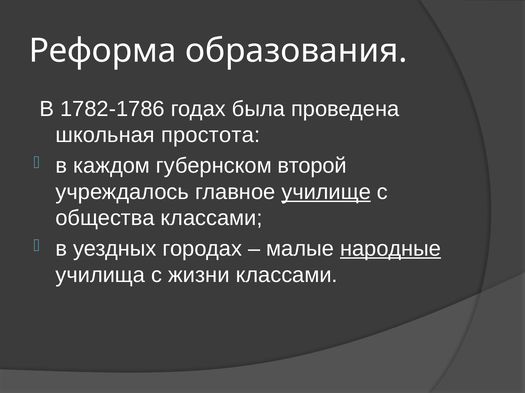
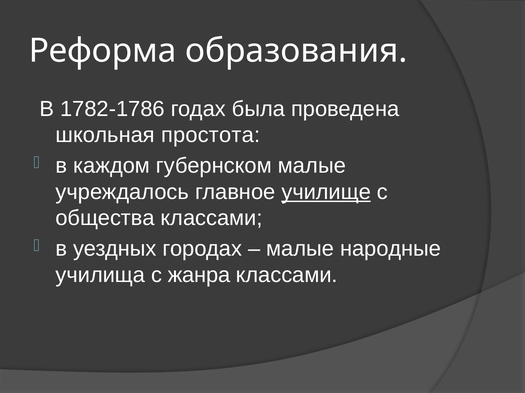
губернском второй: второй -> малые (312, 166)
народные underline: present -> none (391, 249)
жизни: жизни -> жанра (199, 275)
